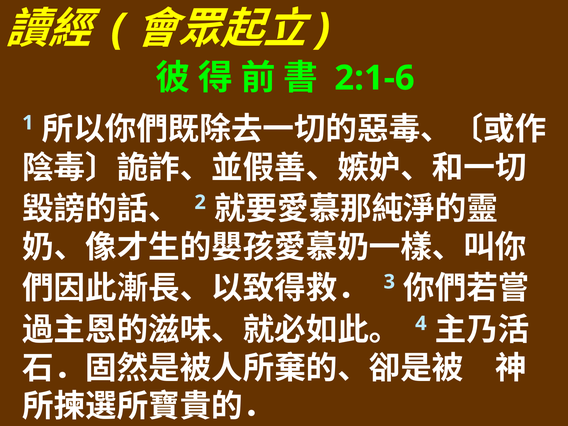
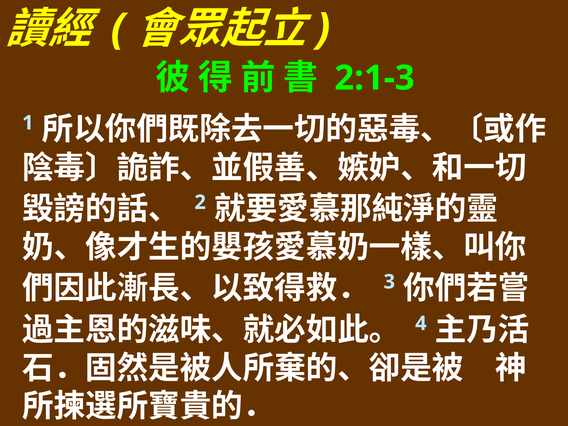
2:1-6: 2:1-6 -> 2:1-3 (375, 78)
